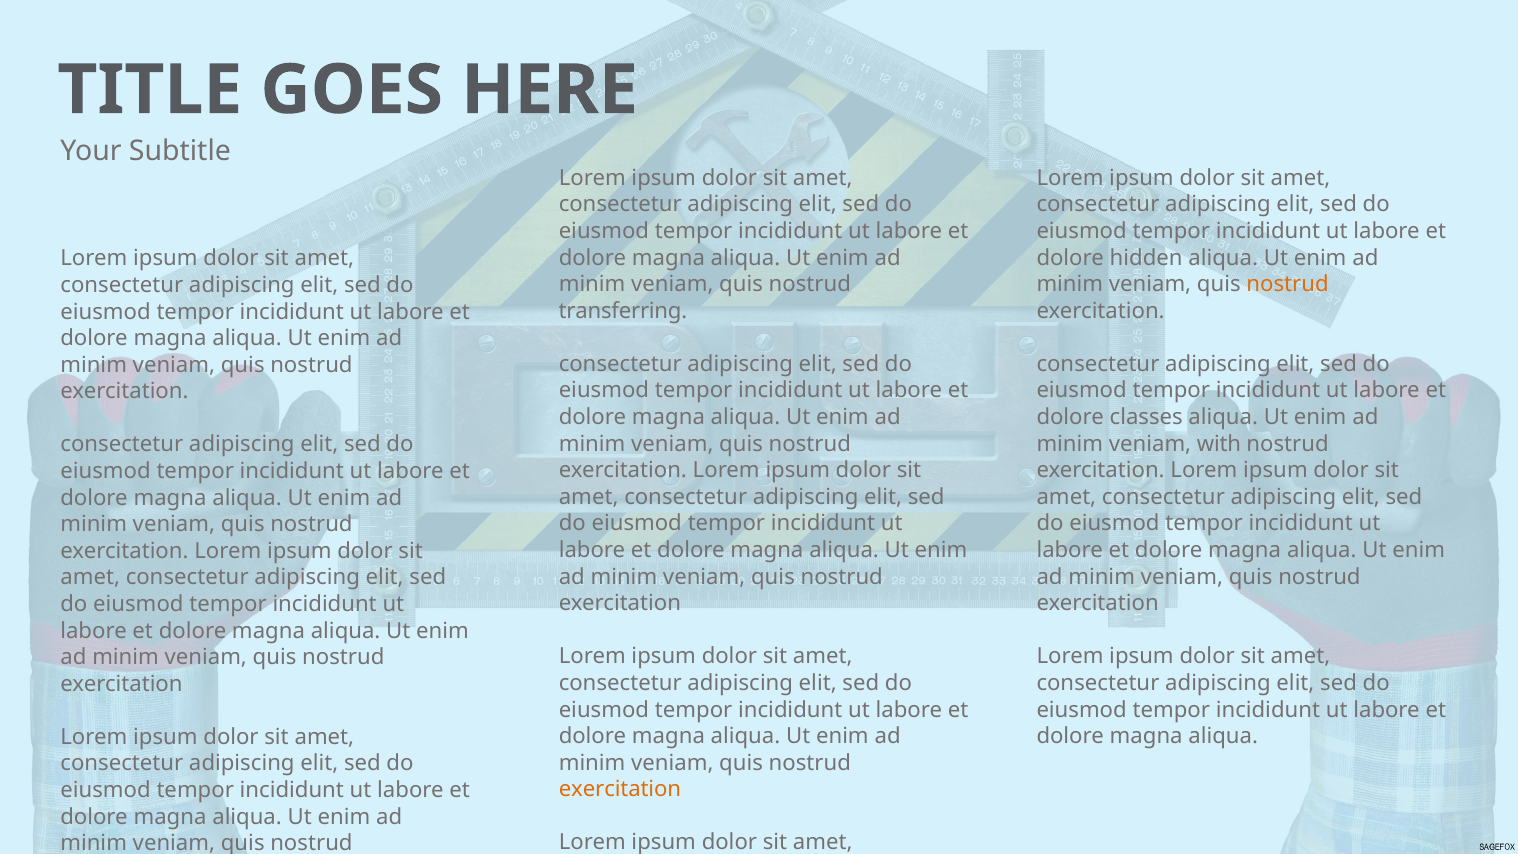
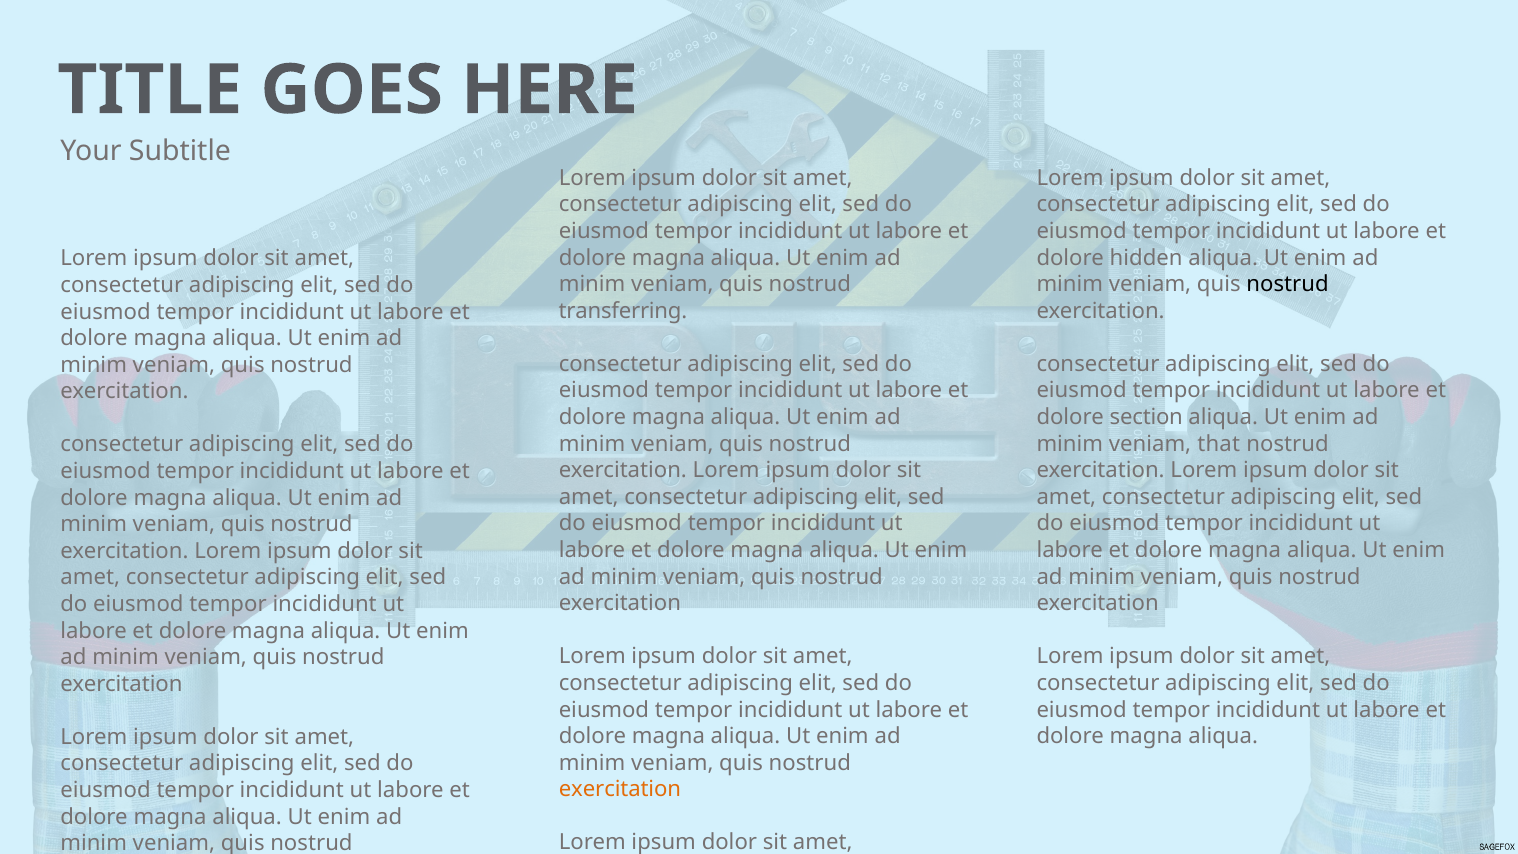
nostrud colour: orange -> black (1288, 284)
classes: classes -> section (1146, 417)
with: with -> that (1219, 444)
